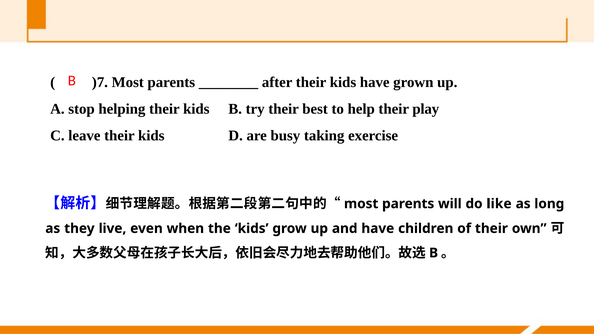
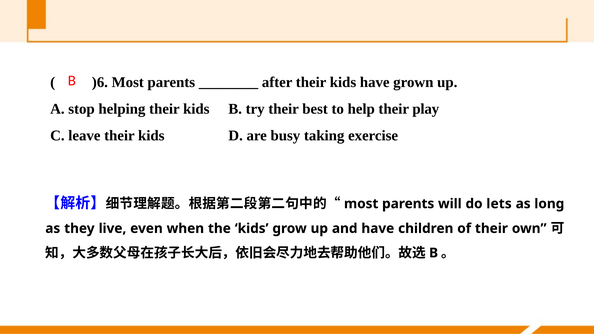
)7: )7 -> )6 (100, 82)
like: like -> lets (499, 204)
